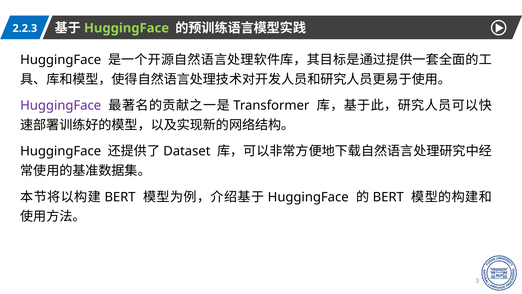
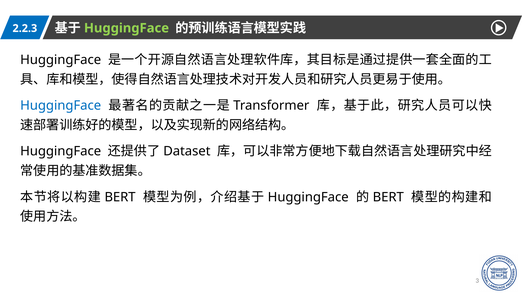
HuggingFace colour: purple -> blue (61, 105)
